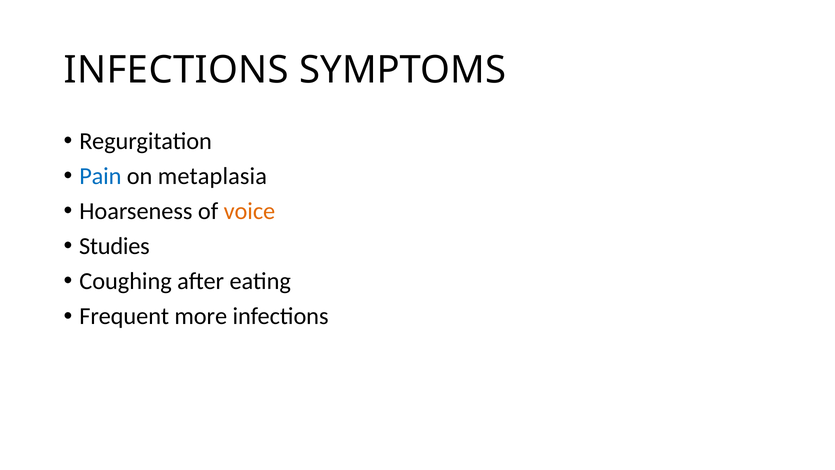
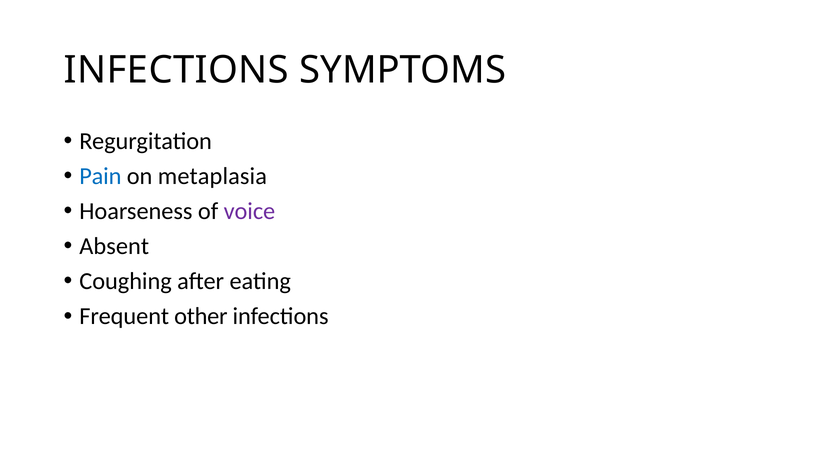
voice colour: orange -> purple (249, 211)
Studies: Studies -> Absent (114, 246)
more: more -> other (201, 316)
